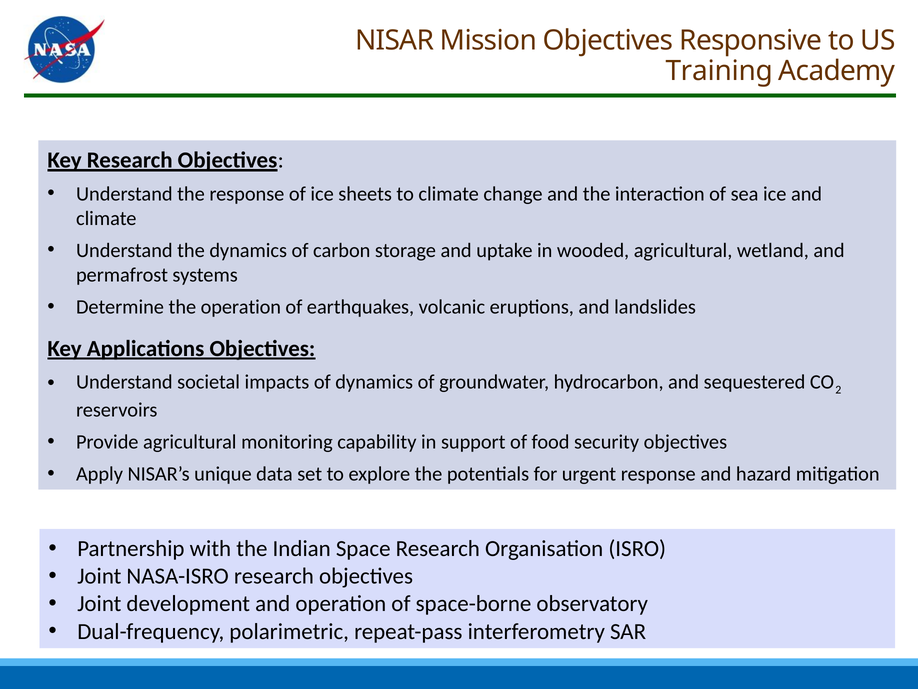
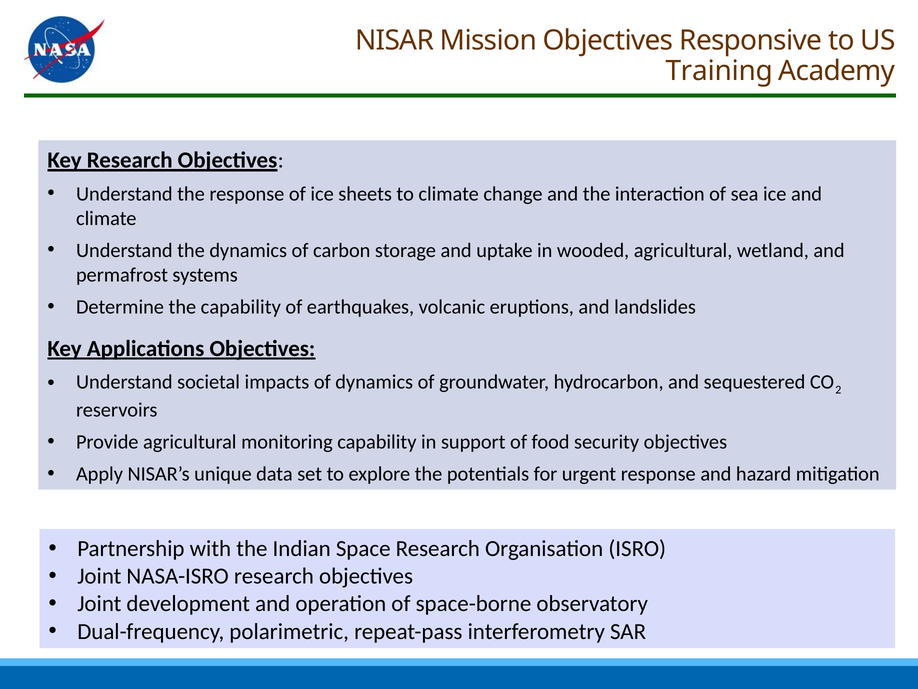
the operation: operation -> capability (241, 307)
